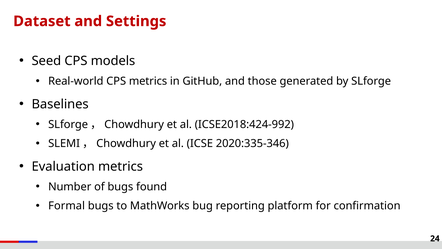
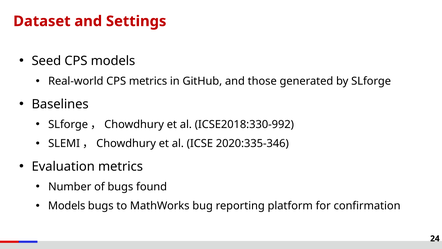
ICSE2018:424-992: ICSE2018:424-992 -> ICSE2018:330-992 (244, 124)
Formal: Formal -> Models (67, 206)
